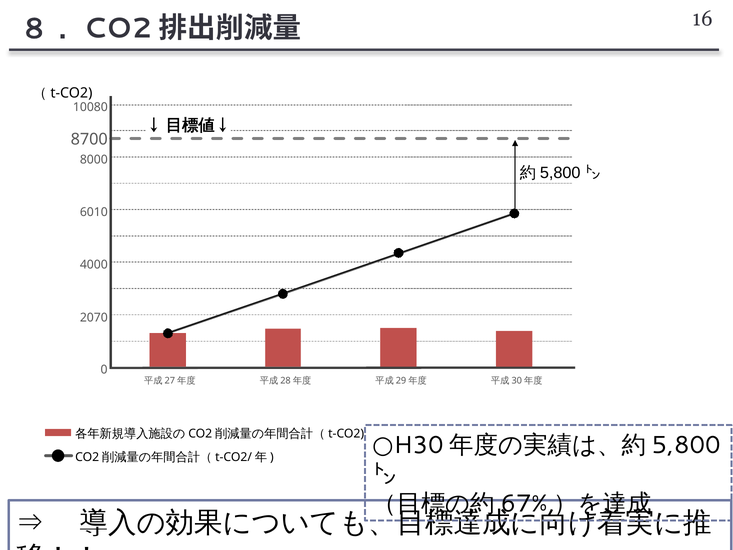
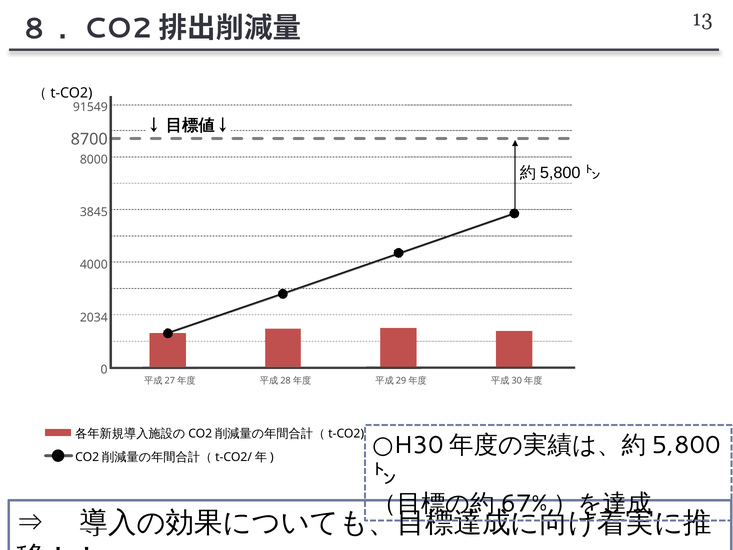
16: 16 -> 13 (702, 19)
10080: 10080 -> 91549 (90, 107)
6010: 6010 -> 3845 (94, 212)
2070: 2070 -> 2034 (94, 317)
